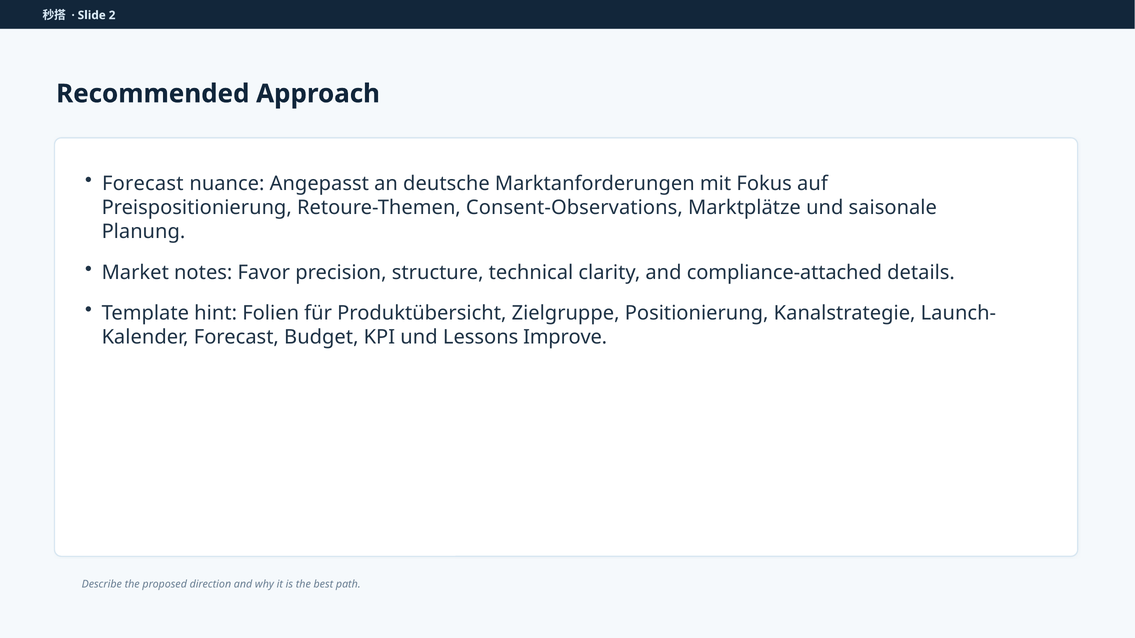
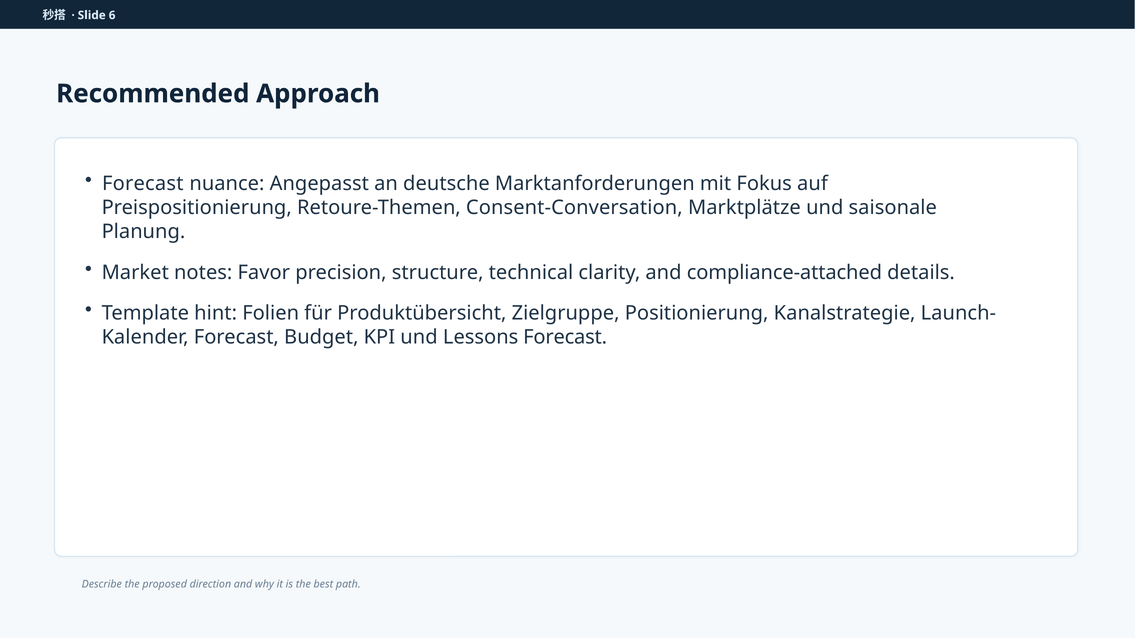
2: 2 -> 6 (112, 15)
Consent-Observations: Consent-Observations -> Consent-Conversation (574, 208)
Lessons Improve: Improve -> Forecast (565, 337)
